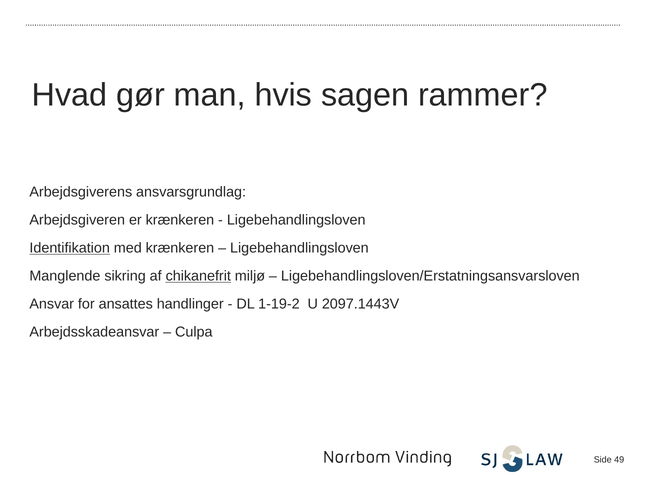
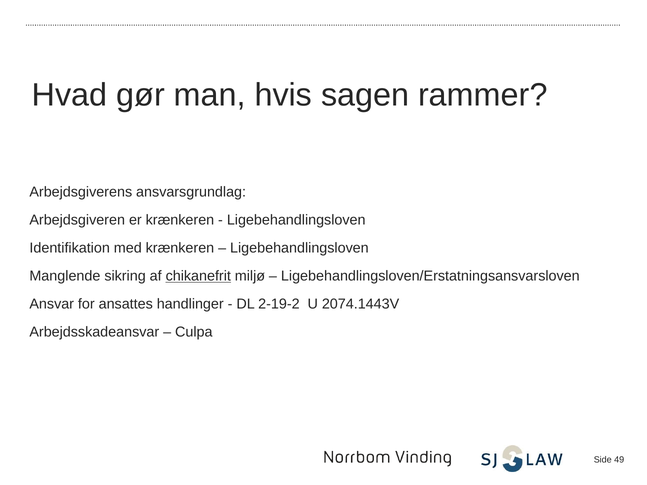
Identifikation underline: present -> none (70, 248)
1-19-2: 1-19-2 -> 2-19-2 (279, 304)
2097.1443V: 2097.1443V -> 2074.1443V (361, 304)
